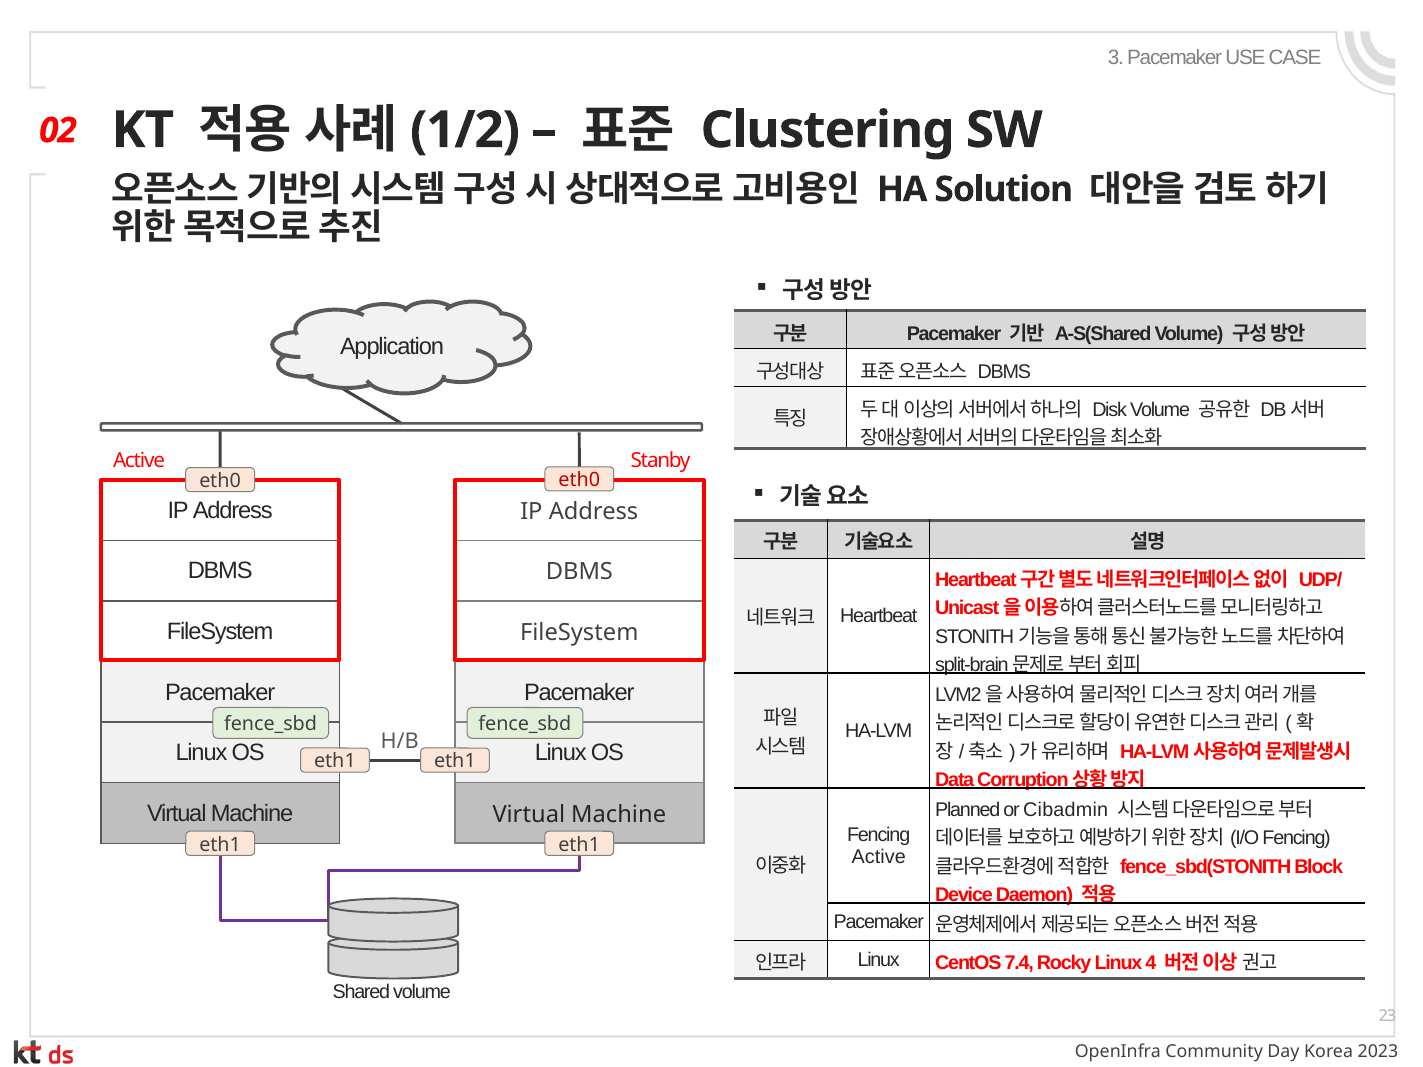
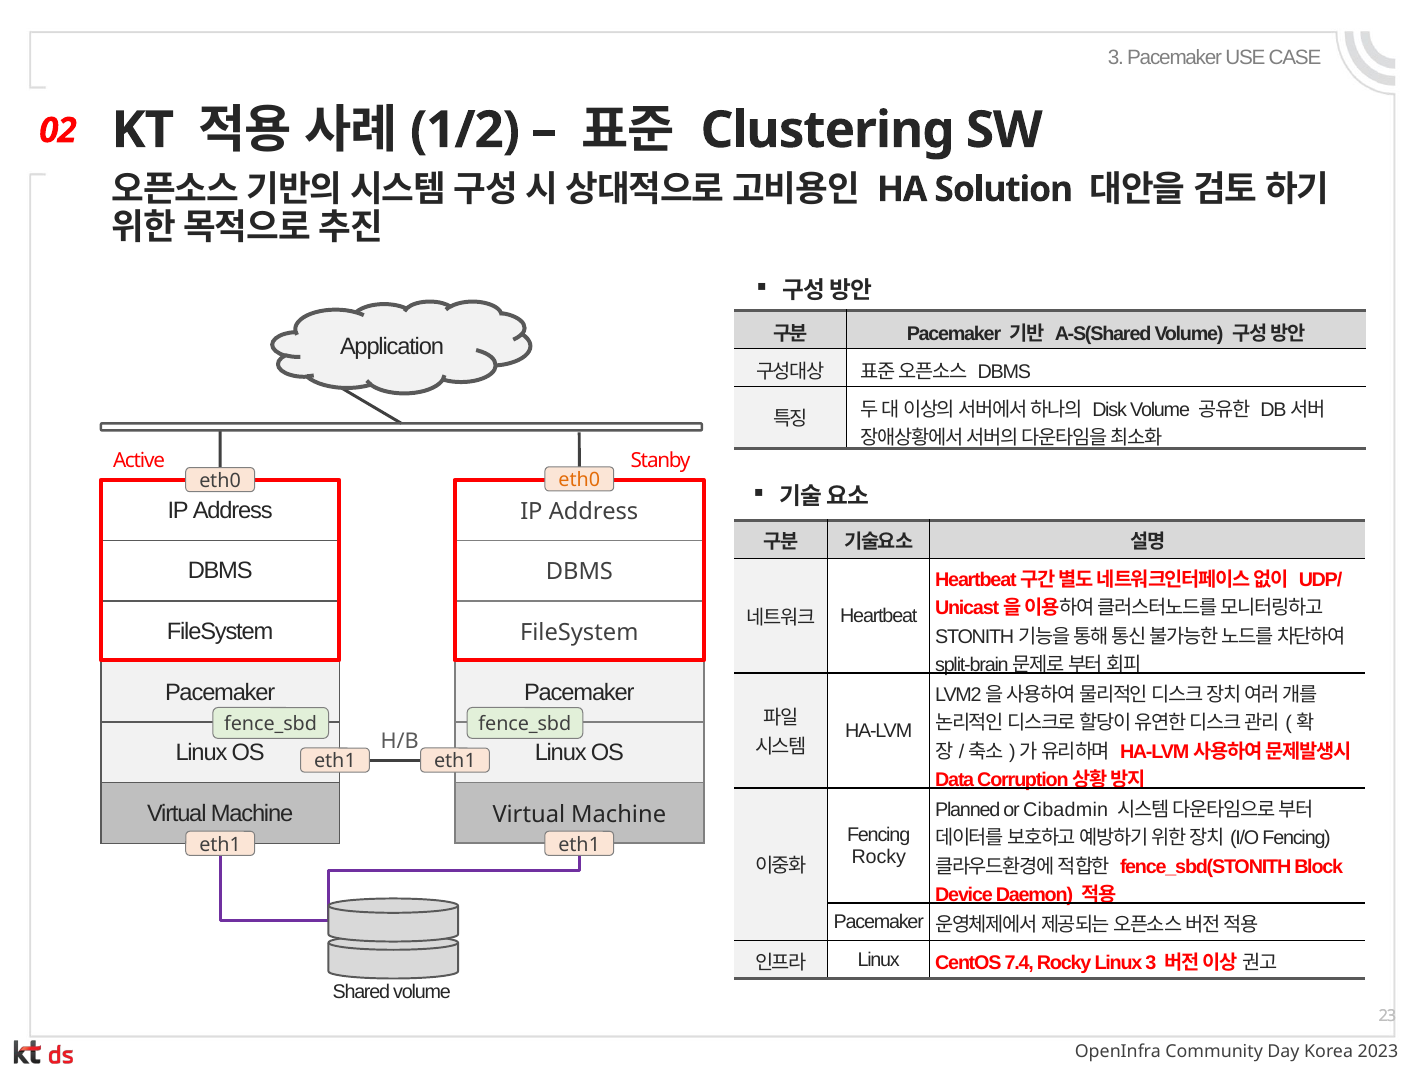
eth0 colour: red -> orange (579, 480)
Active: Active -> Rocky (879, 857)
Linux 4: 4 -> 3 (1151, 963)
